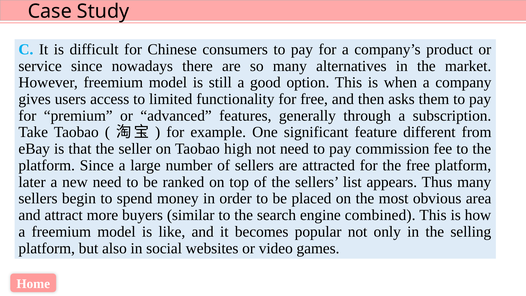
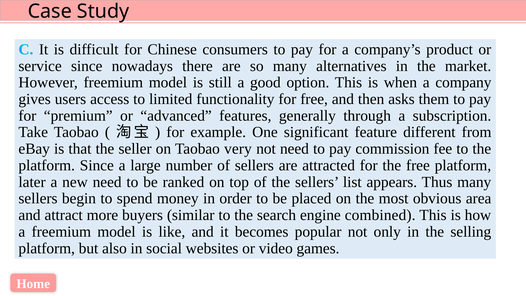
high: high -> very (238, 149)
